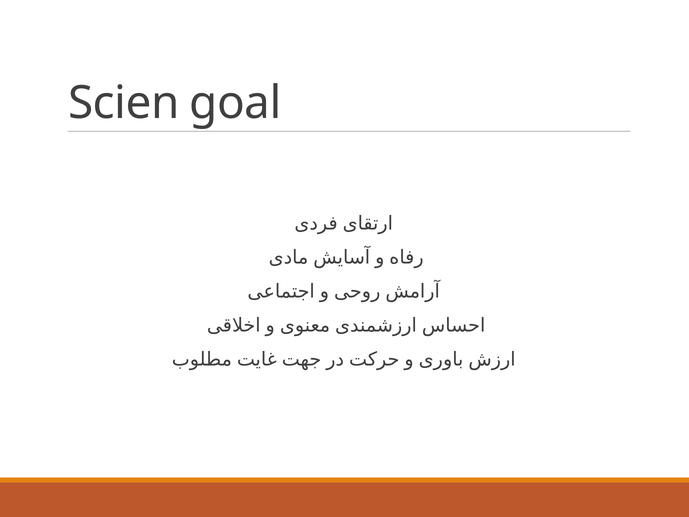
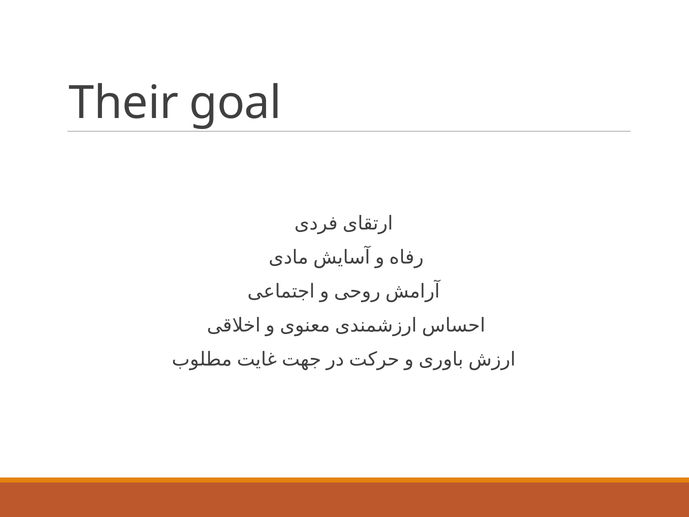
Scien: Scien -> Their (124, 103)
